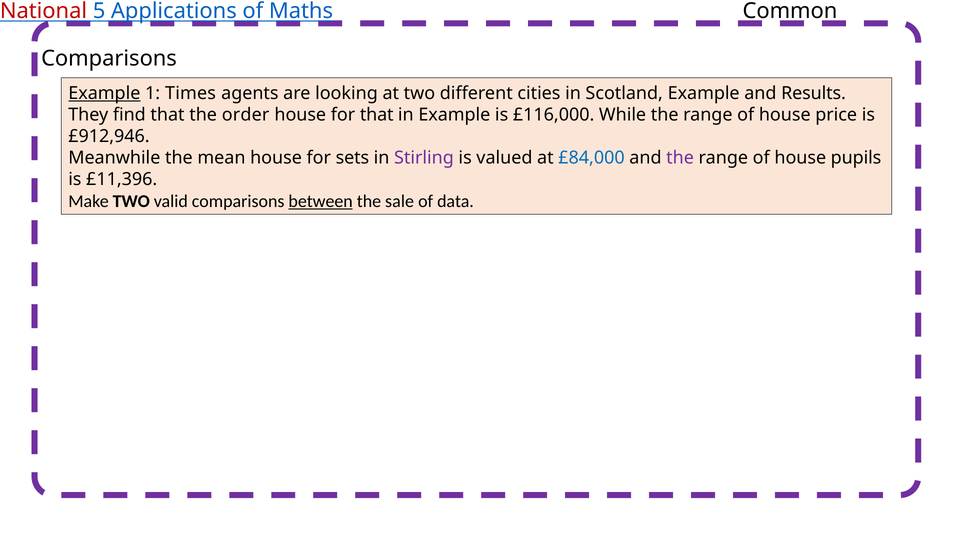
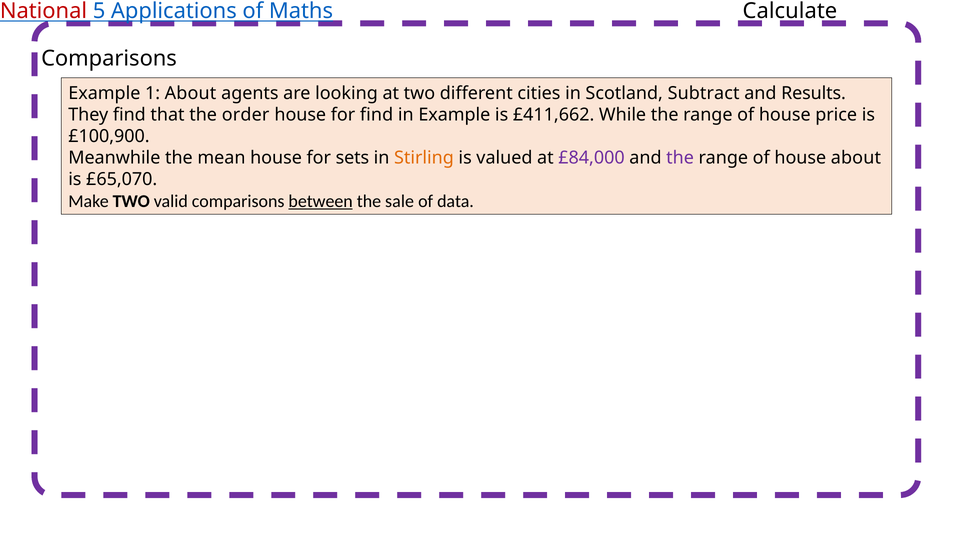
Common: Common -> Calculate (790, 11)
Example underline: present -> none (104, 93)
1 Times: Times -> About (191, 93)
Scotland Example: Example -> Subtract (704, 93)
for that: that -> find (377, 115)
£116,000: £116,000 -> £411,662 (554, 115)
£912,946: £912,946 -> £100,900 (109, 136)
Stirling colour: purple -> orange (424, 158)
£84,000 colour: blue -> purple (592, 158)
house pupils: pupils -> about (856, 158)
£11,396: £11,396 -> £65,070 (122, 179)
